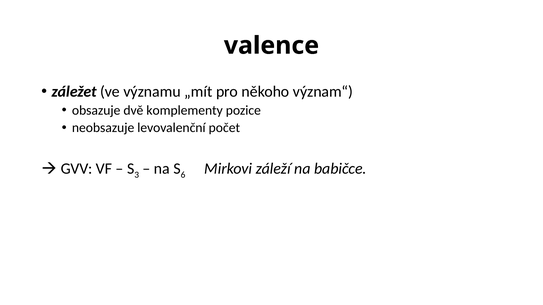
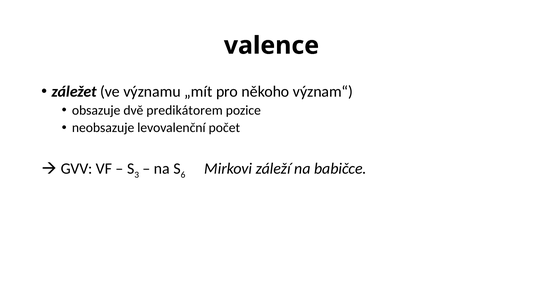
komplementy: komplementy -> predikátorem (185, 111)
